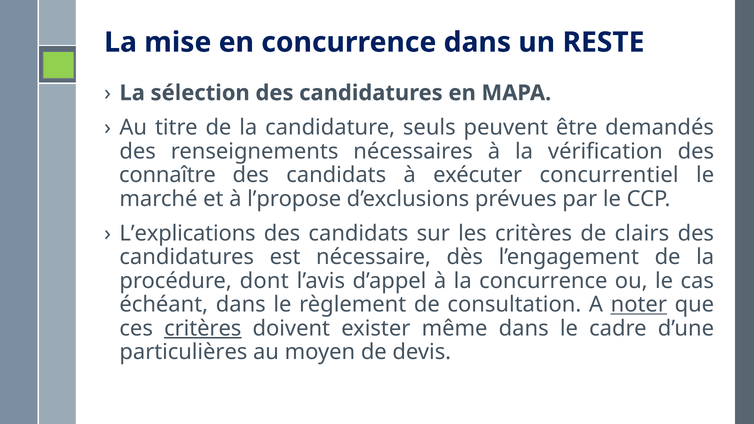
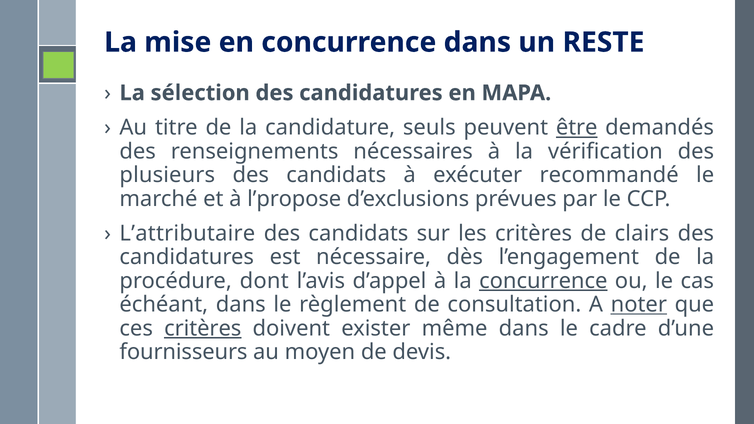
être underline: none -> present (577, 128)
connaître: connaître -> plusieurs (167, 175)
concurrentiel: concurrentiel -> recommandé (609, 175)
L’explications: L’explications -> L’attributaire (187, 234)
concurrence underline: none -> present (543, 281)
particulières: particulières -> fournisseurs (183, 352)
